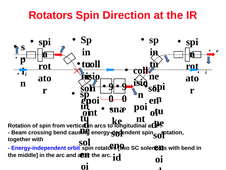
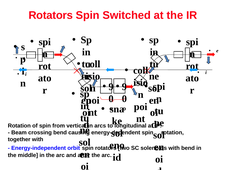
Direction: Direction -> Switched (127, 15)
